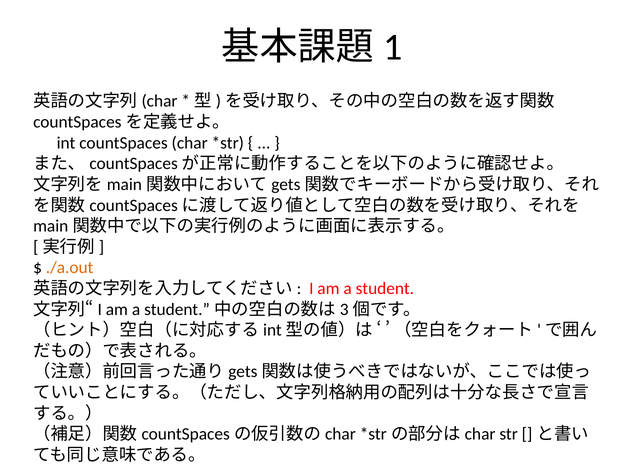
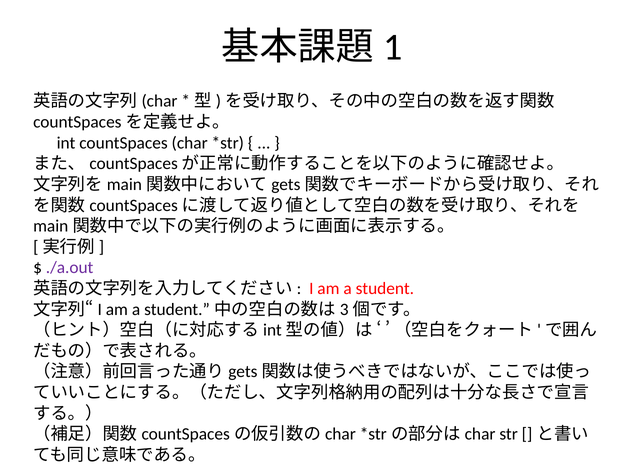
./a.out colour: orange -> purple (70, 268)
